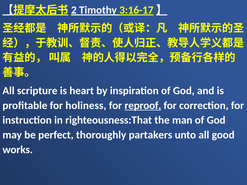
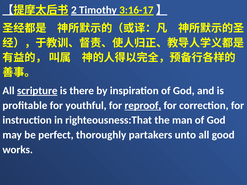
scripture underline: none -> present (37, 91)
heart: heart -> there (82, 91)
holiness: holiness -> youthful (86, 106)
